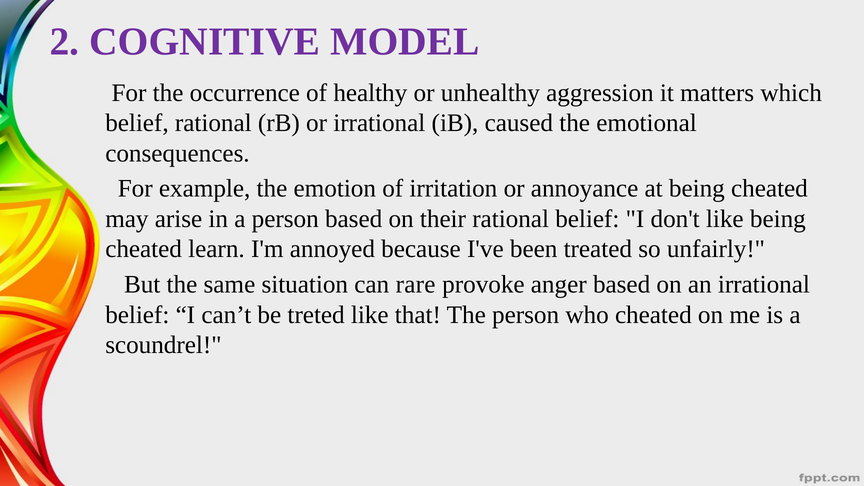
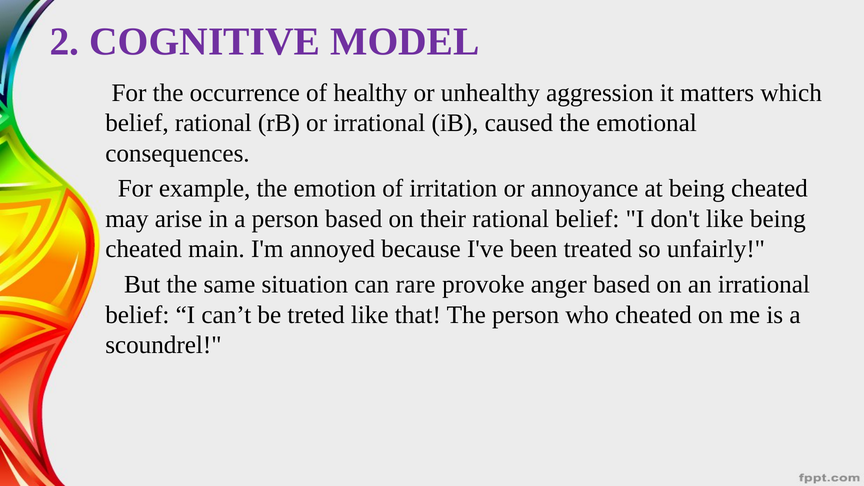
learn: learn -> main (216, 249)
